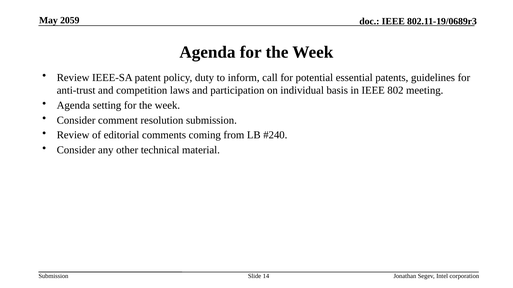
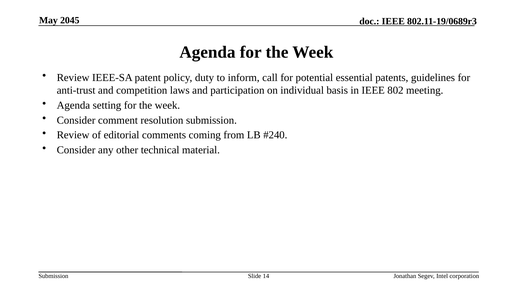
2059: 2059 -> 2045 (70, 20)
